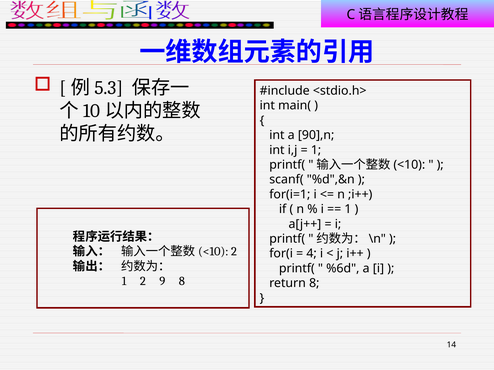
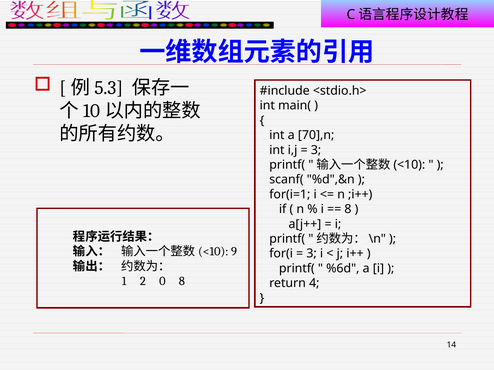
90],n: 90],n -> 70],n (316, 135)
1: 1 -> 3 (316, 150)
1: 1 -> 8 (348, 209)
2: 2 -> 9 (234, 252)
4: 4 -> 3 (312, 254)
9: 9 -> 0 (162, 282)
return 8: 8 -> 4 (314, 284)
